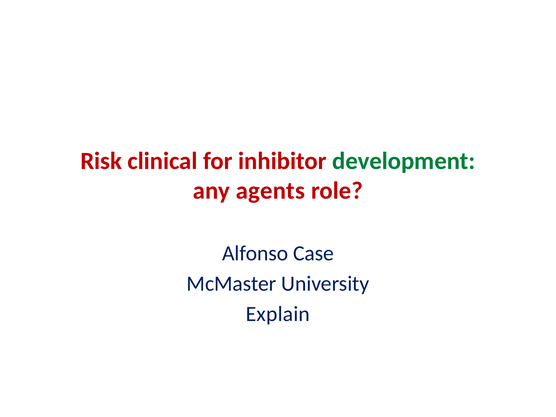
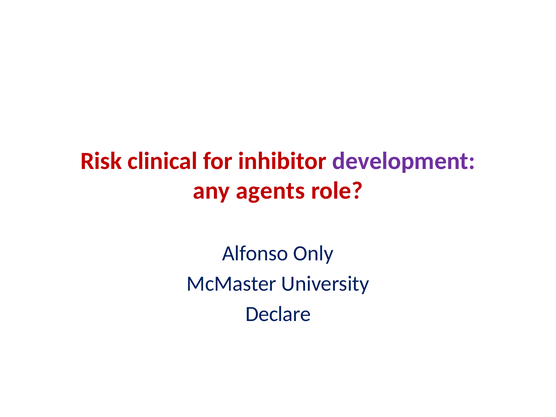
development colour: green -> purple (404, 161)
Case: Case -> Only (313, 254)
Explain: Explain -> Declare (278, 314)
